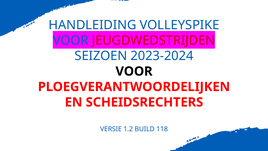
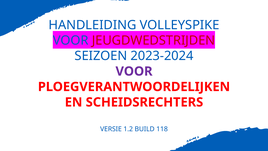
VOOR colour: black -> purple (134, 71)
